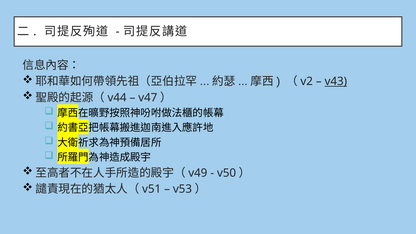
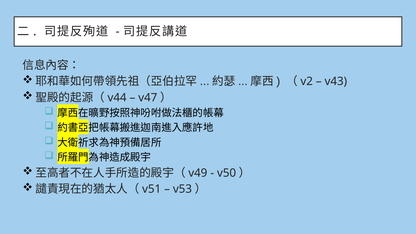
v43 underline: present -> none (336, 81)
